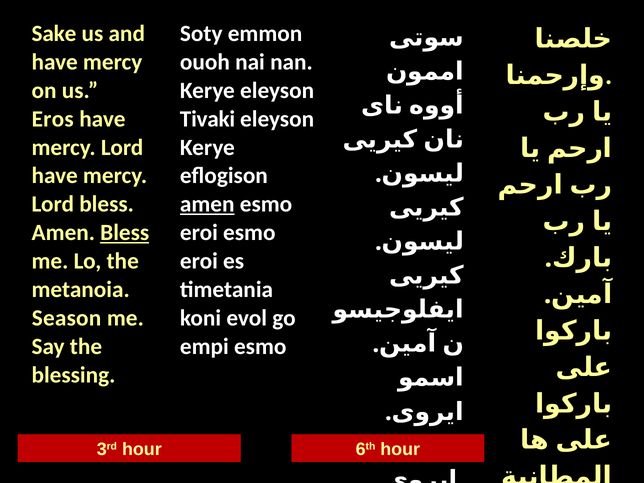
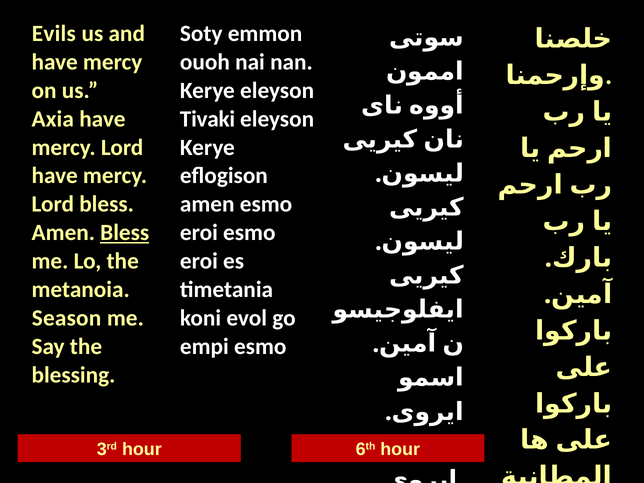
Sake: Sake -> Evils (54, 34)
Eros: Eros -> Axia (53, 119)
amen underline: present -> none (207, 204)
